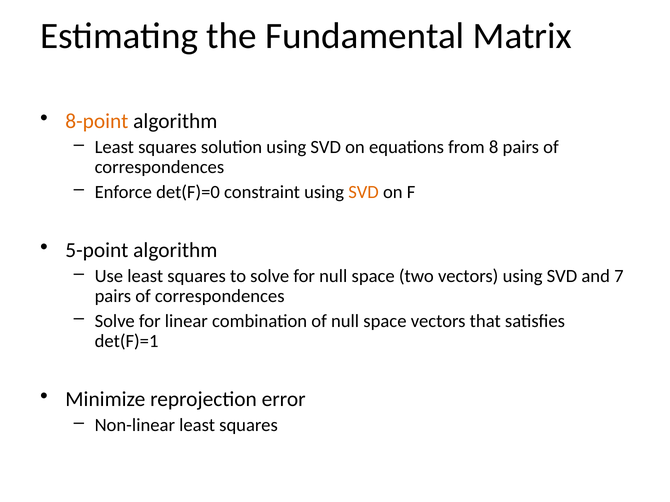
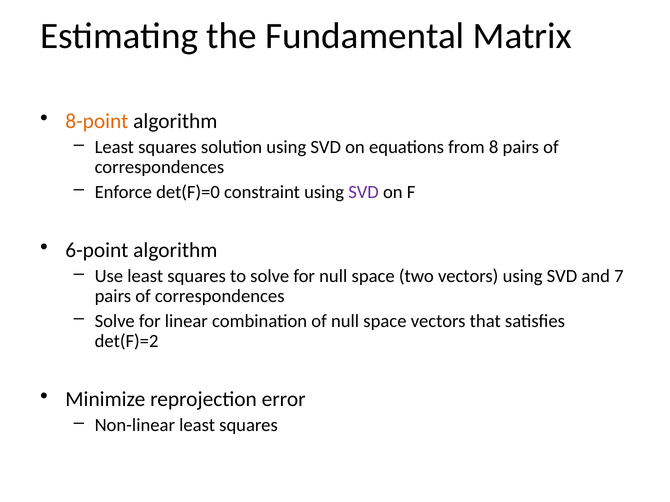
SVD colour: orange -> purple (364, 192)
5-point: 5-point -> 6-point (97, 250)
det(F)=1: det(F)=1 -> det(F)=2 (127, 341)
